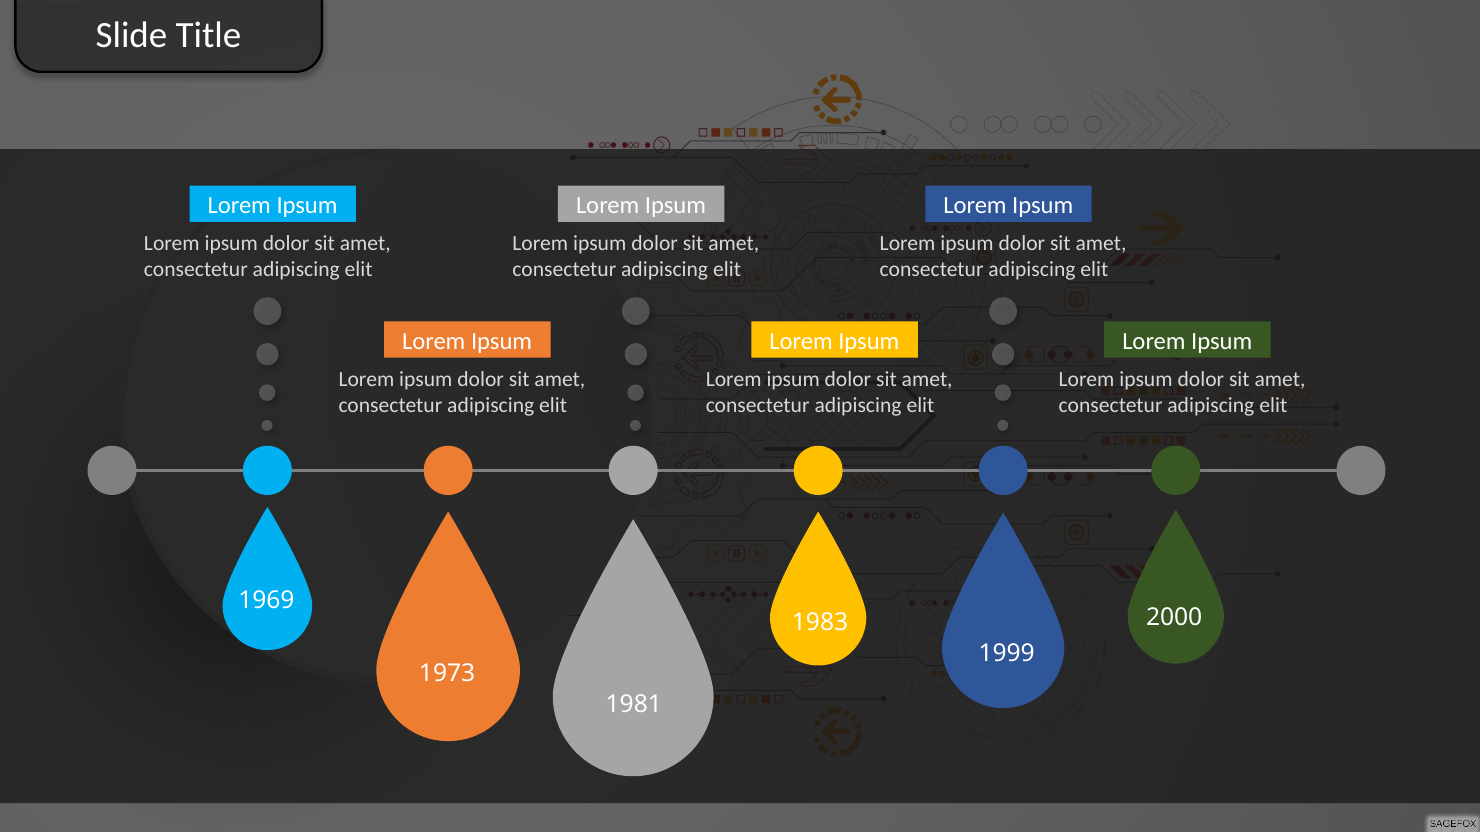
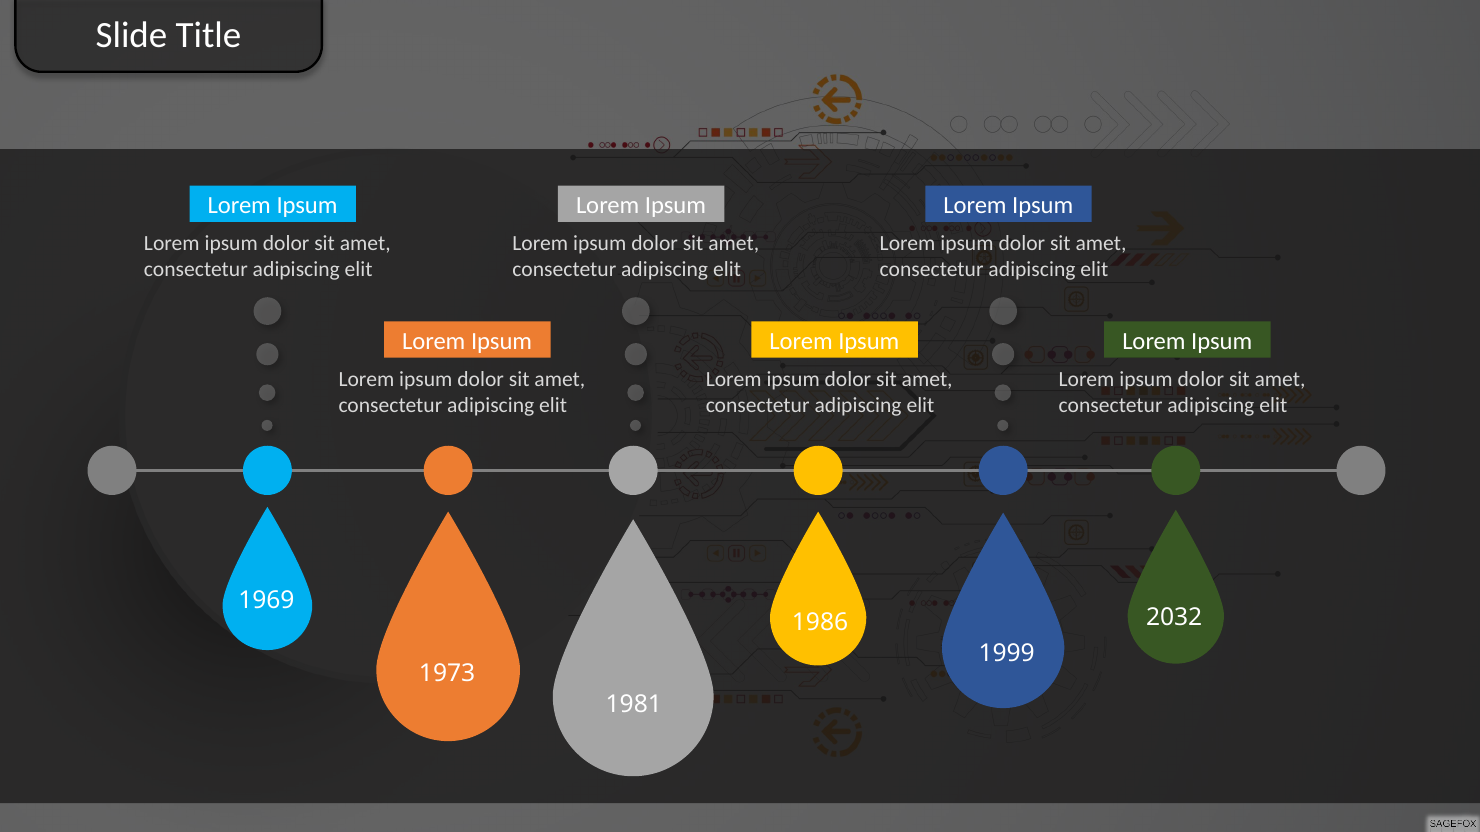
2000: 2000 -> 2032 (1174, 618)
1983: 1983 -> 1986 (820, 623)
